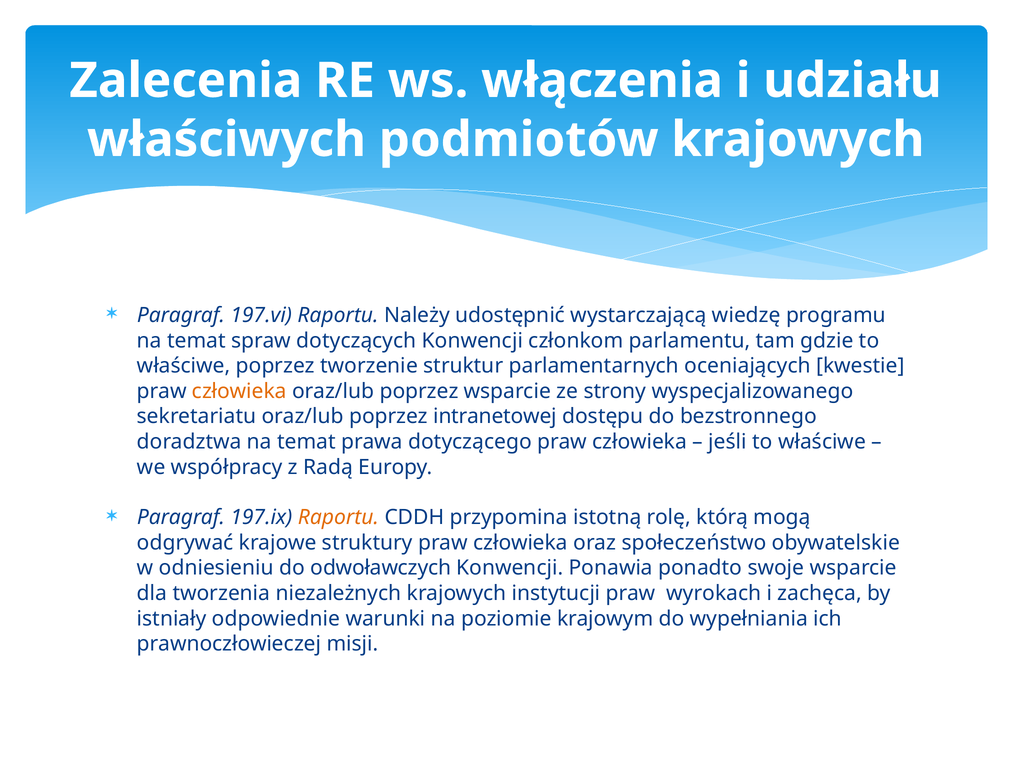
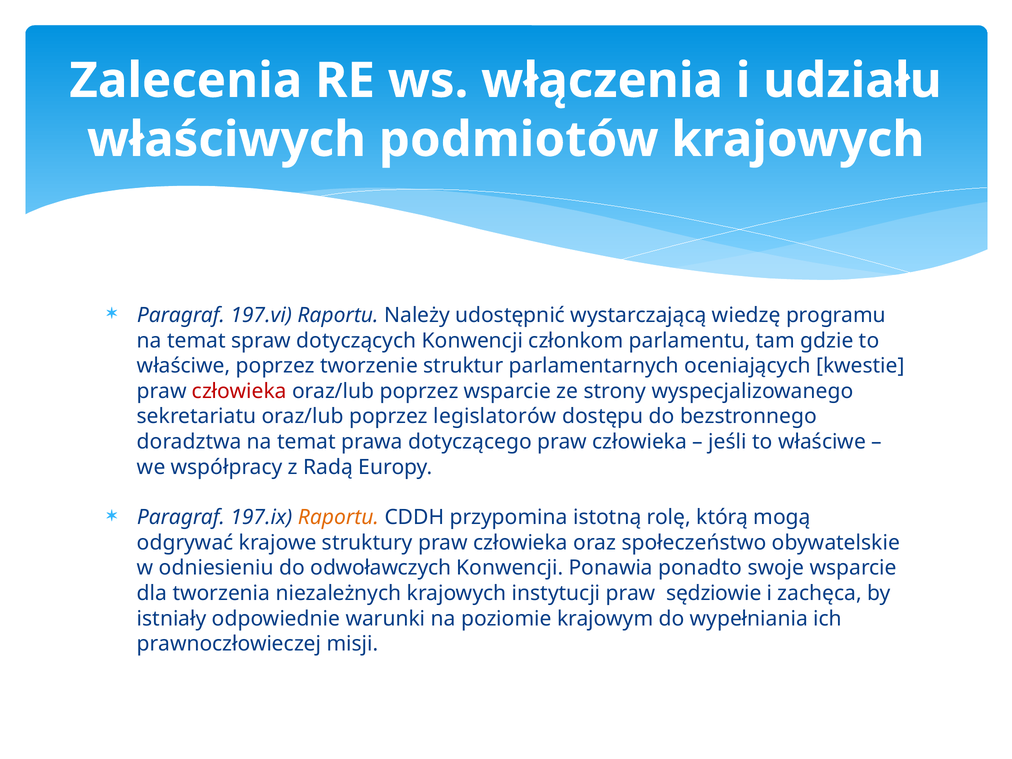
człowieka colour: orange -> red (239, 391)
intranetowej: intranetowej -> legislatorów (495, 416)
wyrokach: wyrokach -> sędziowie (714, 593)
